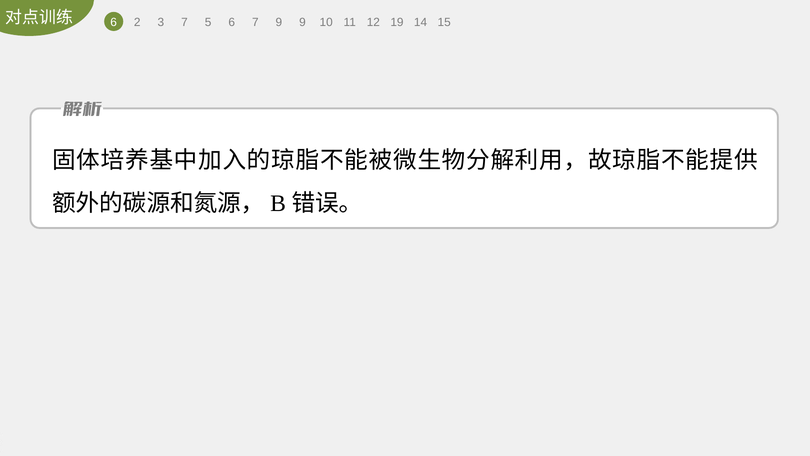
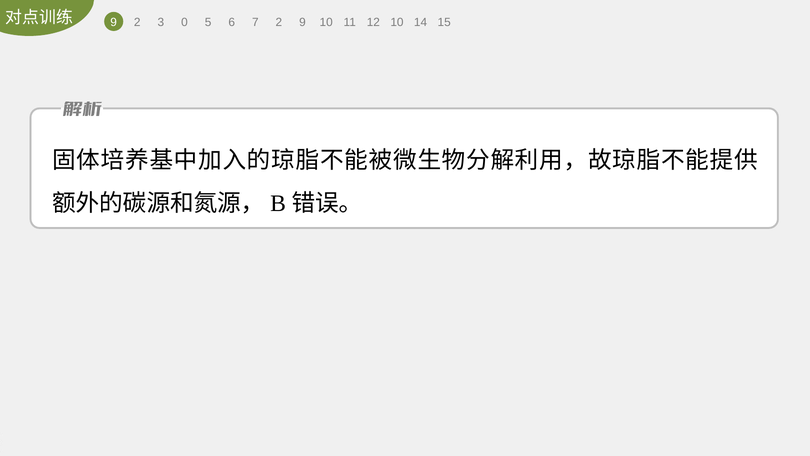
6: 6 -> 9 (114, 22)
3 7: 7 -> 0 (184, 22)
7 9: 9 -> 2 (279, 22)
12 19: 19 -> 10 (397, 22)
